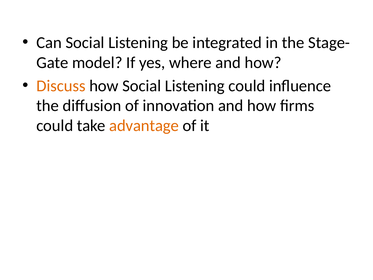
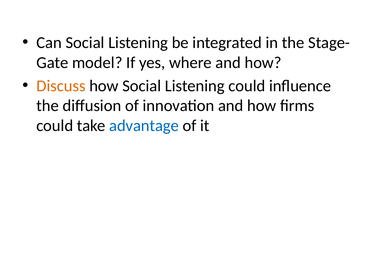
advantage colour: orange -> blue (144, 126)
